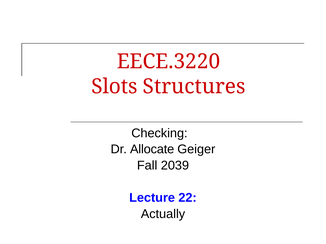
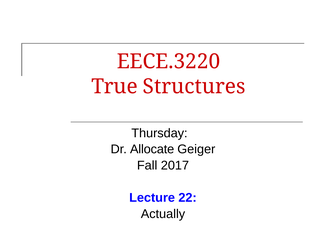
Slots: Slots -> True (114, 87)
Checking: Checking -> Thursday (159, 133)
2039: 2039 -> 2017 (175, 166)
